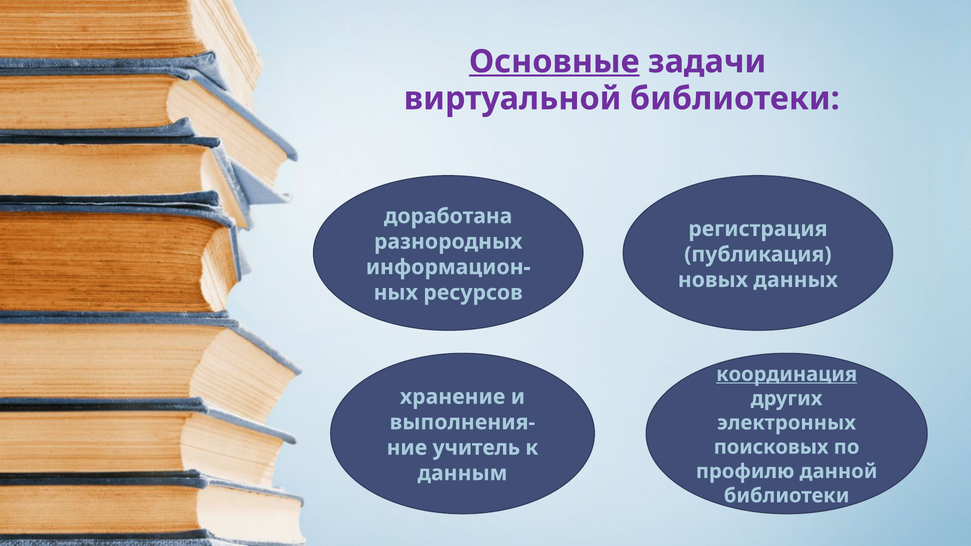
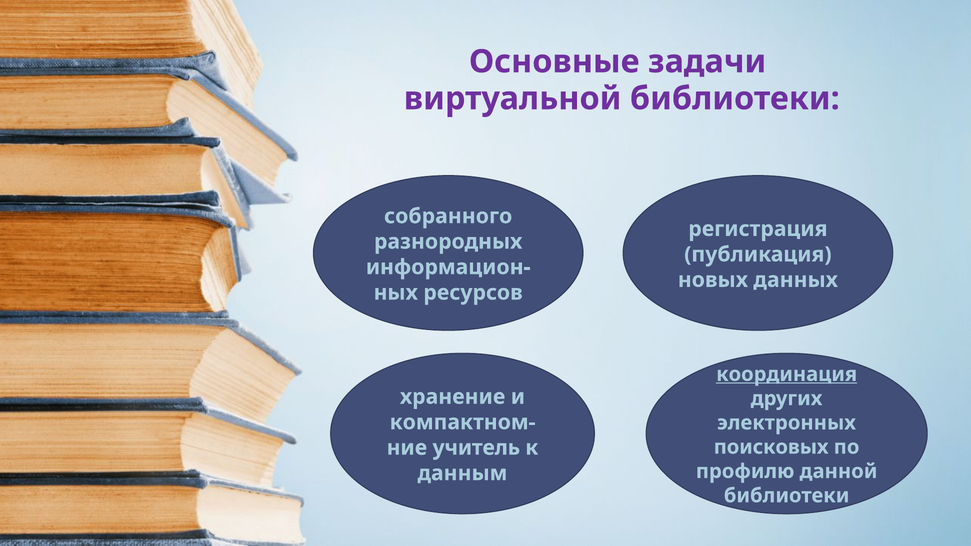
Основные underline: present -> none (554, 62)
доработана: доработана -> собранного (448, 216)
выполнения-: выполнения- -> компактном- (462, 423)
